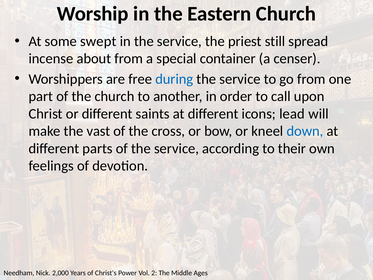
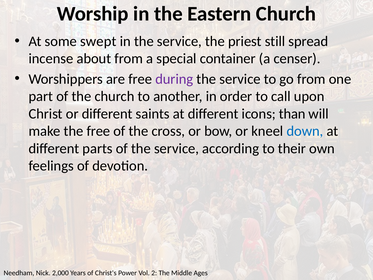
during colour: blue -> purple (174, 79)
lead: lead -> than (292, 114)
the vast: vast -> free (98, 131)
